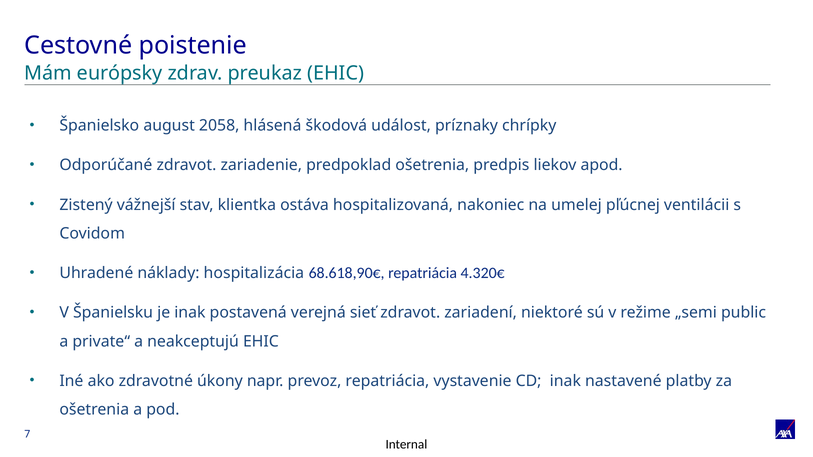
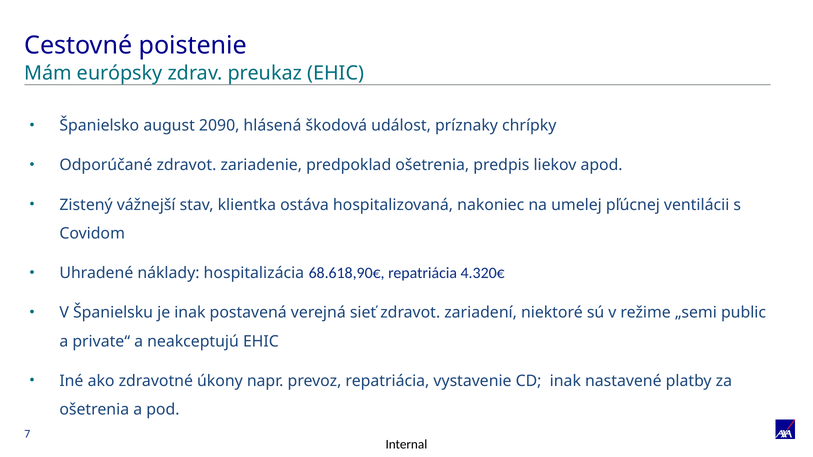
2058: 2058 -> 2090 (219, 126)
